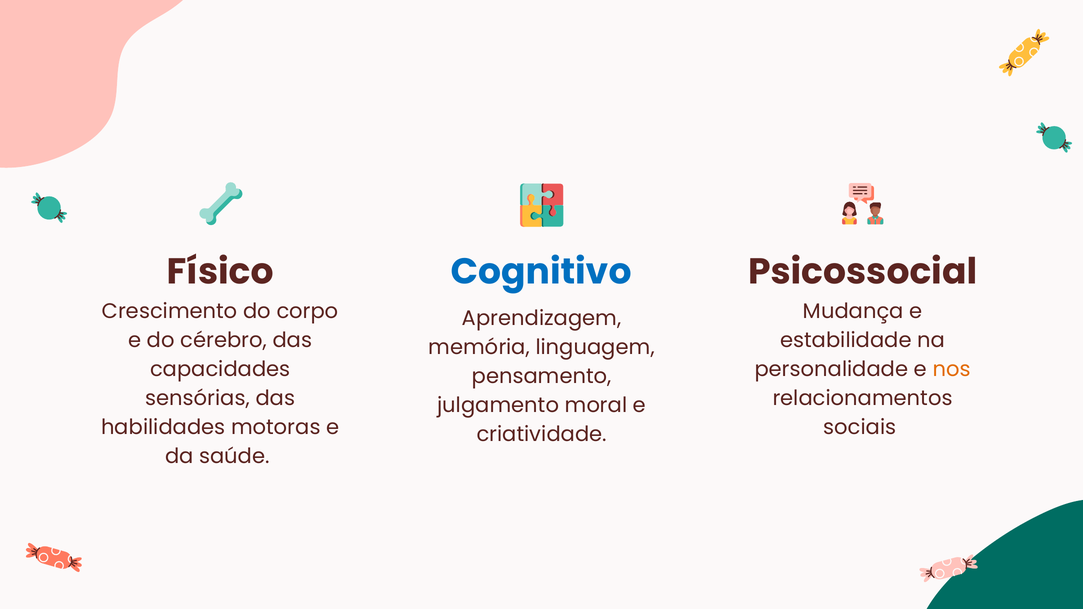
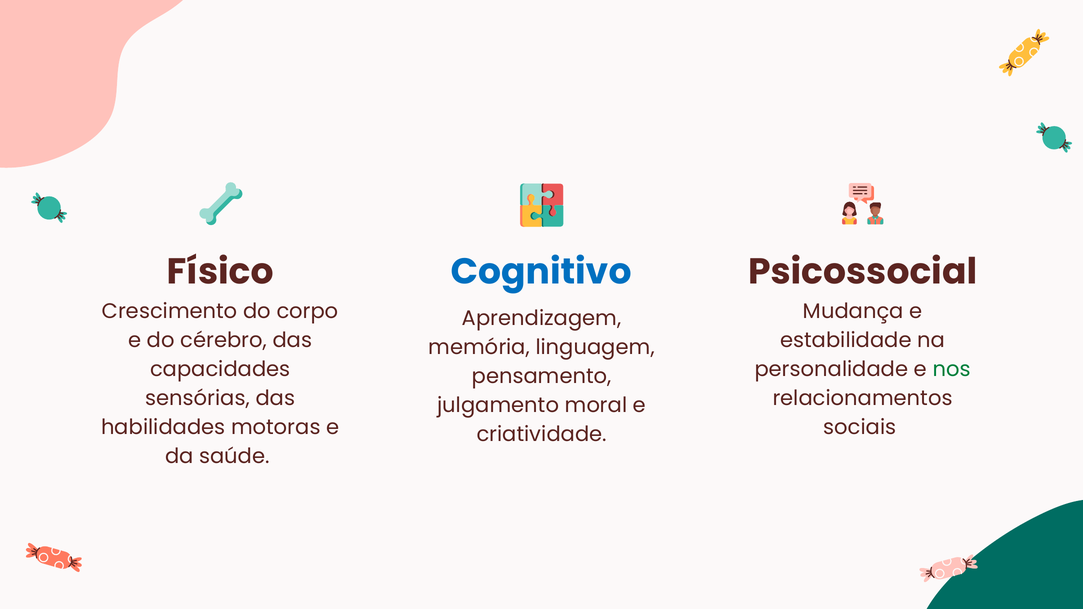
nos colour: orange -> green (952, 369)
